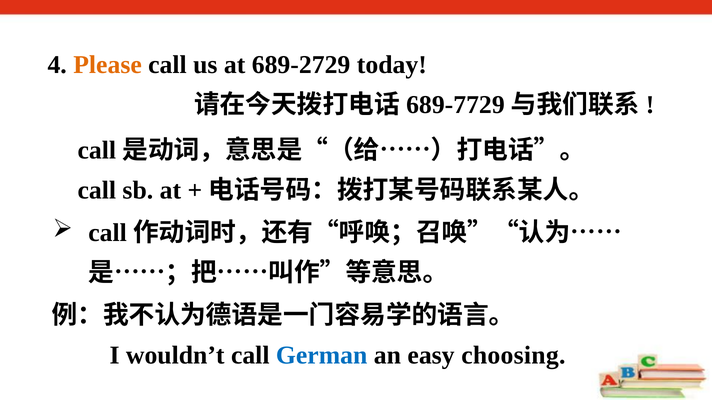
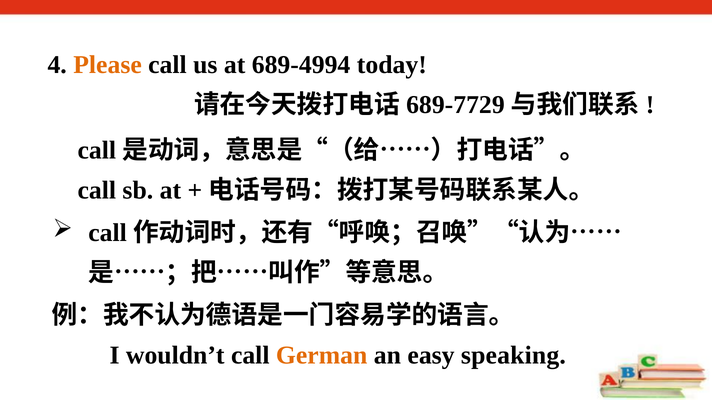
689-2729: 689-2729 -> 689-4994 (301, 65)
German colour: blue -> orange (322, 356)
choosing: choosing -> speaking (513, 356)
